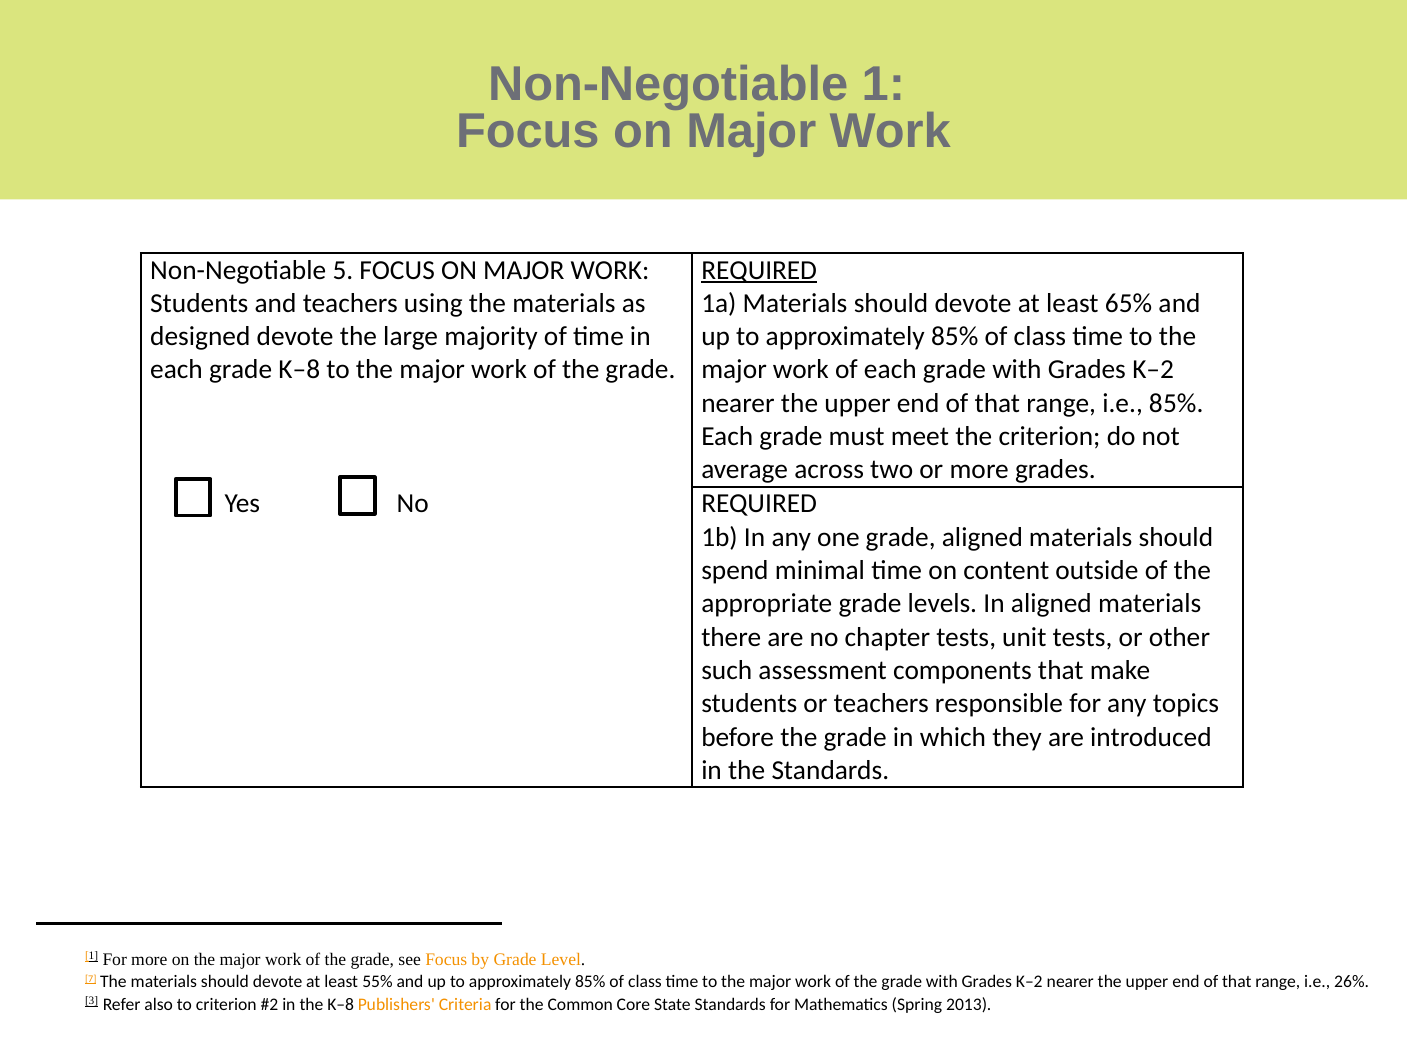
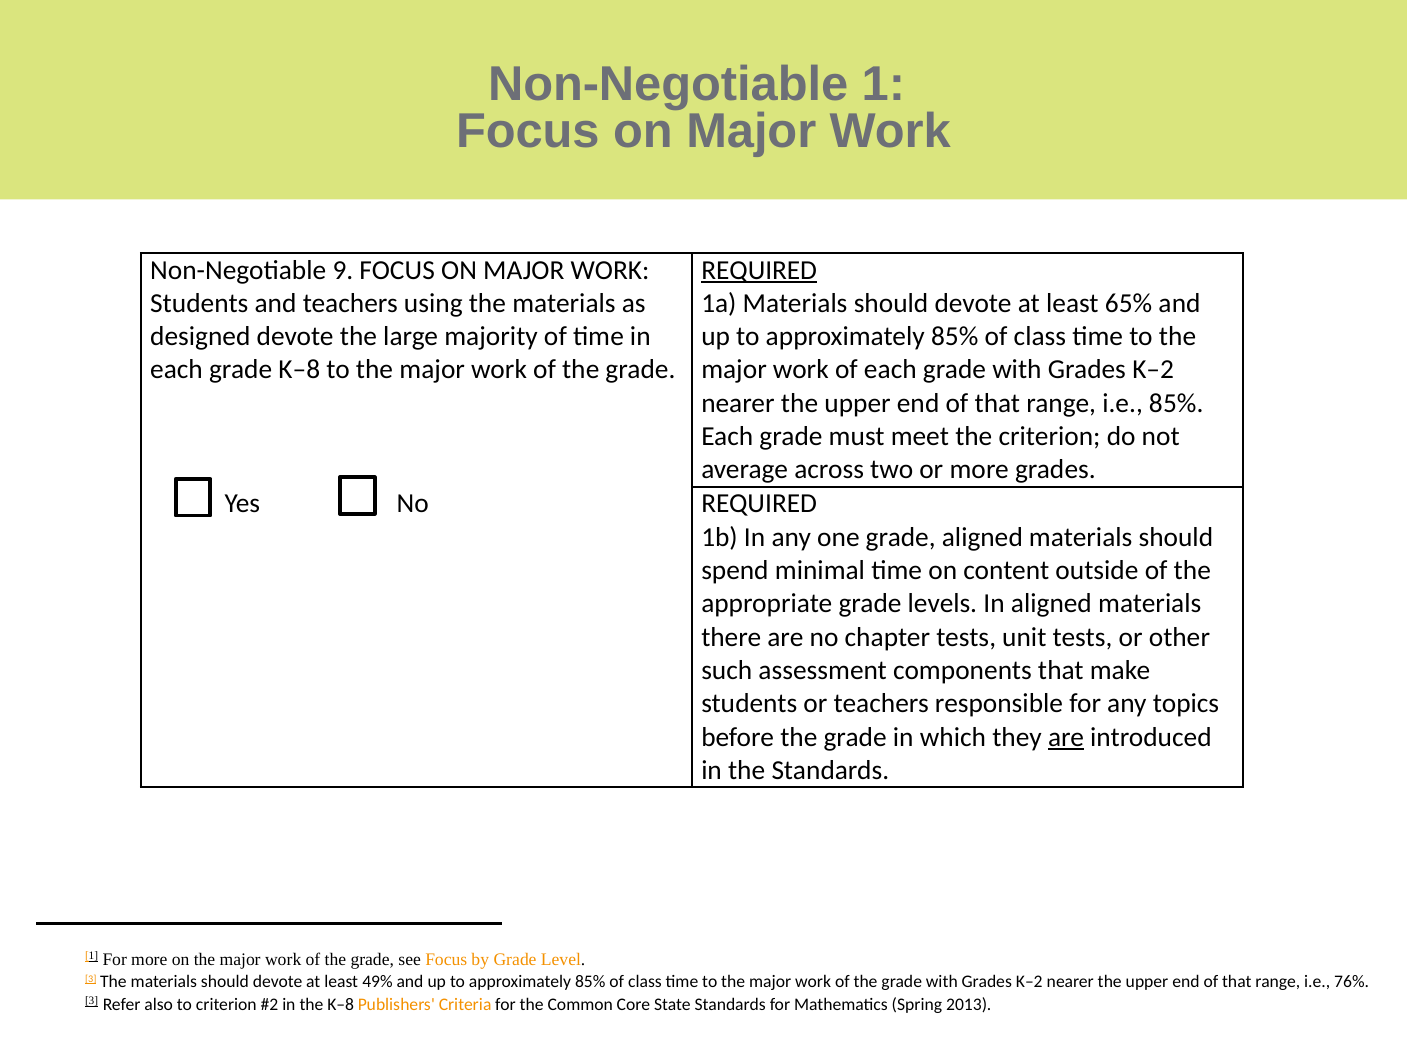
5: 5 -> 9 (343, 270)
are underline: none -> present (1066, 736)
7: 7 -> 3 (91, 978)
55%: 55% -> 49% (377, 981)
26%: 26% -> 76% (1352, 981)
